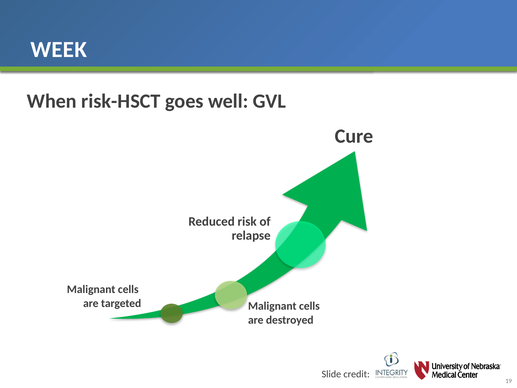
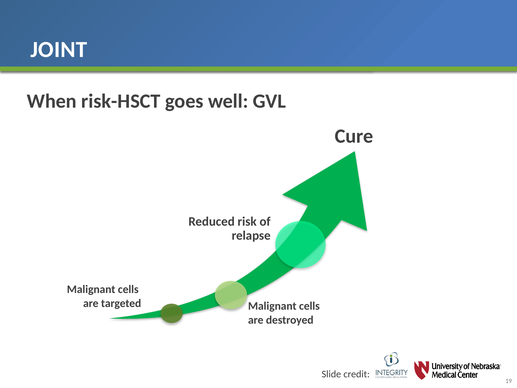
WEEK: WEEK -> JOINT (59, 49)
